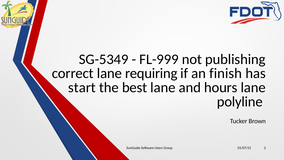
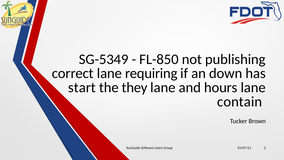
FL-999: FL-999 -> FL-850 (159, 59)
finish: finish -> down (226, 73)
best: best -> they (135, 87)
polyline: polyline -> contain (240, 102)
